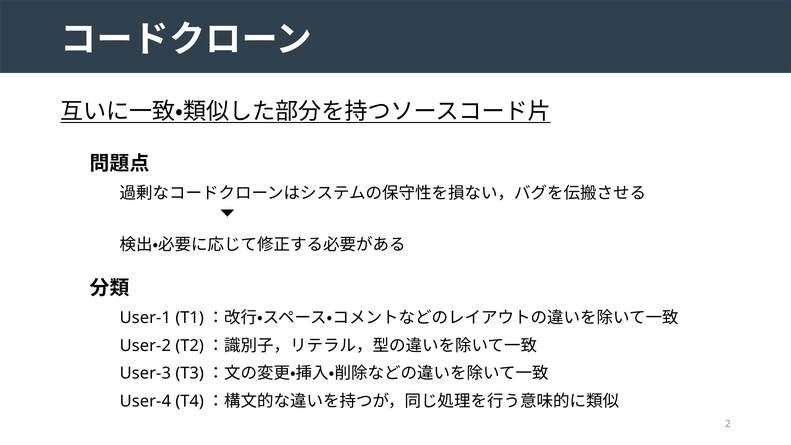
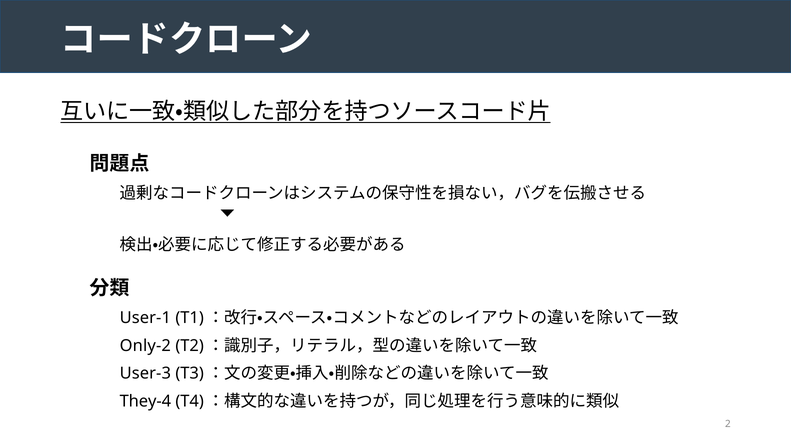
User-2: User-2 -> Only-2 (145, 346)
User-4: User-4 -> They-4 (145, 401)
